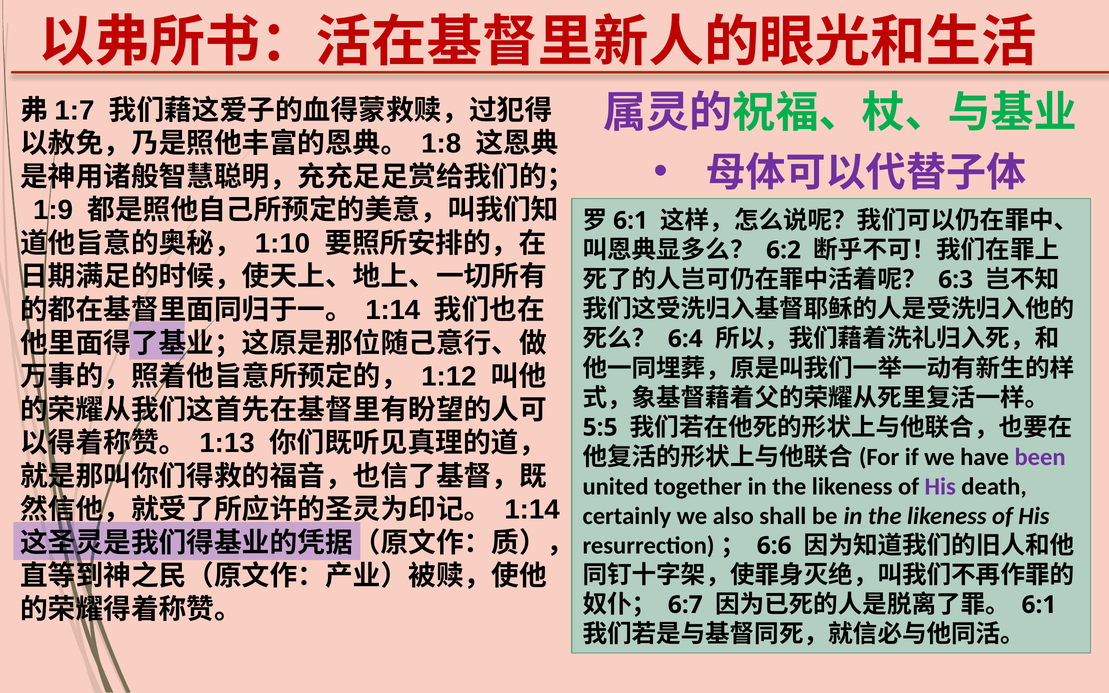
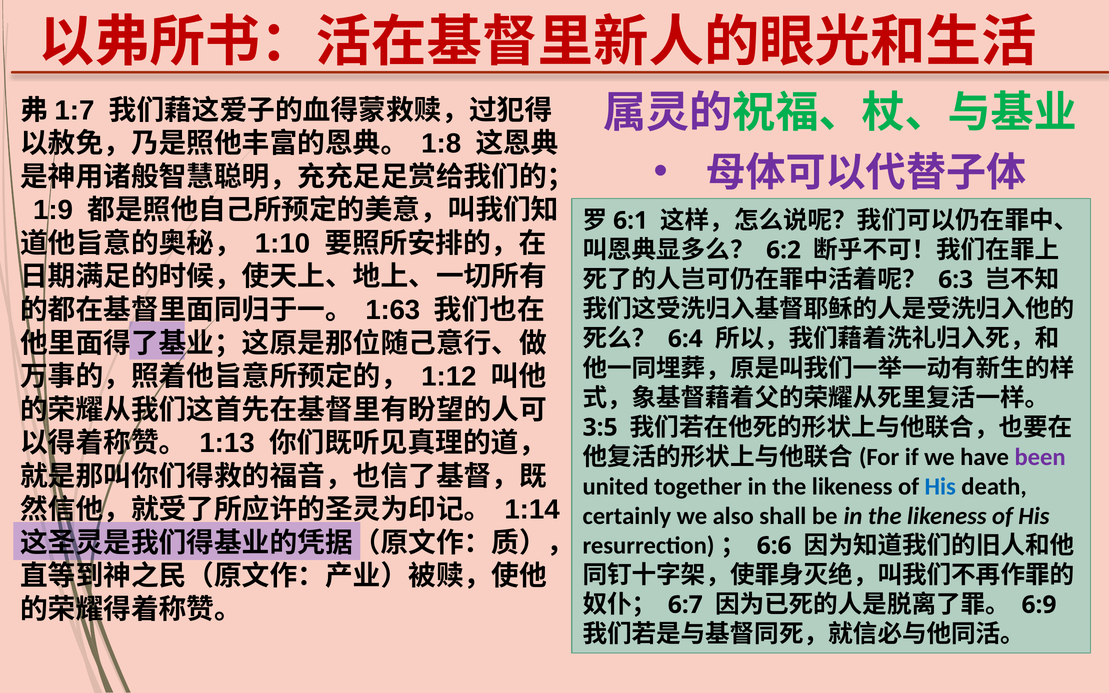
1:14: 1:14 -> 1:63 (393, 310)
5:5: 5:5 -> 3:5 (600, 428)
His colour: purple -> blue (940, 487)
6:1: 6:1 -> 6:9 (1039, 605)
